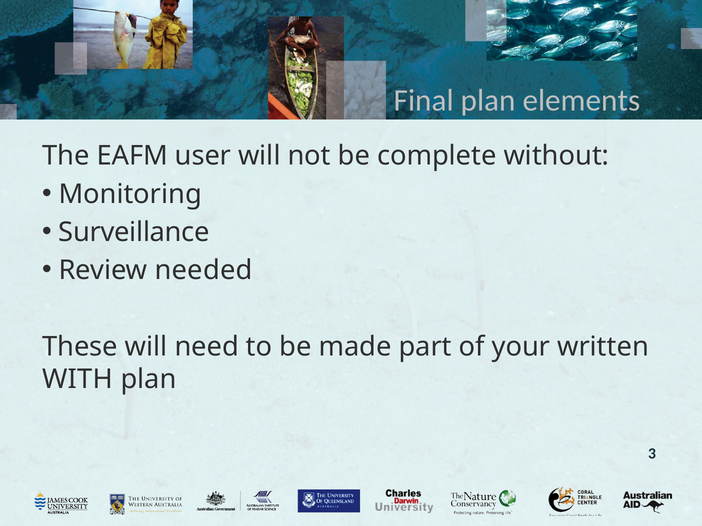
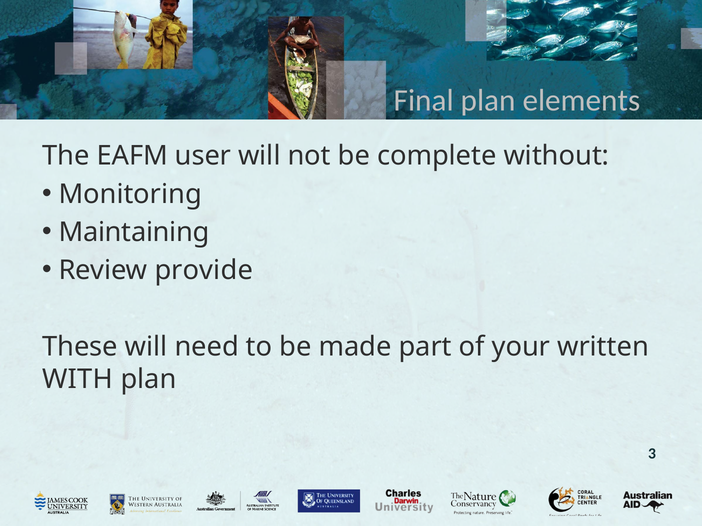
Surveillance: Surveillance -> Maintaining (134, 232)
needed: needed -> provide (204, 271)
